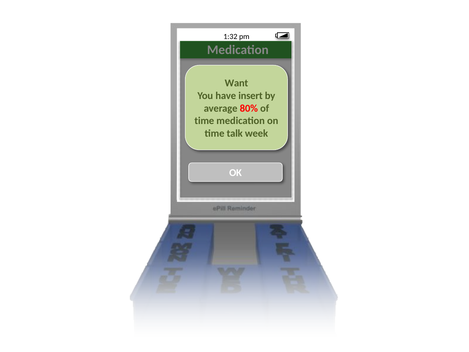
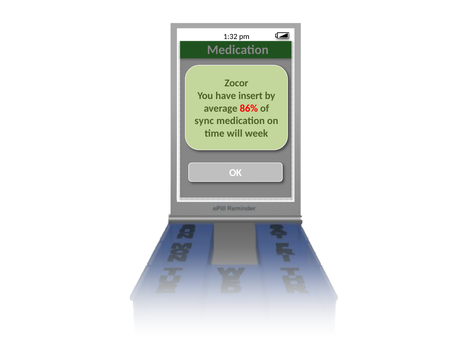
Want: Want -> Zocor (236, 83)
80%: 80% -> 86% (249, 108)
time: time -> sync (204, 121)
talk: talk -> will (235, 133)
